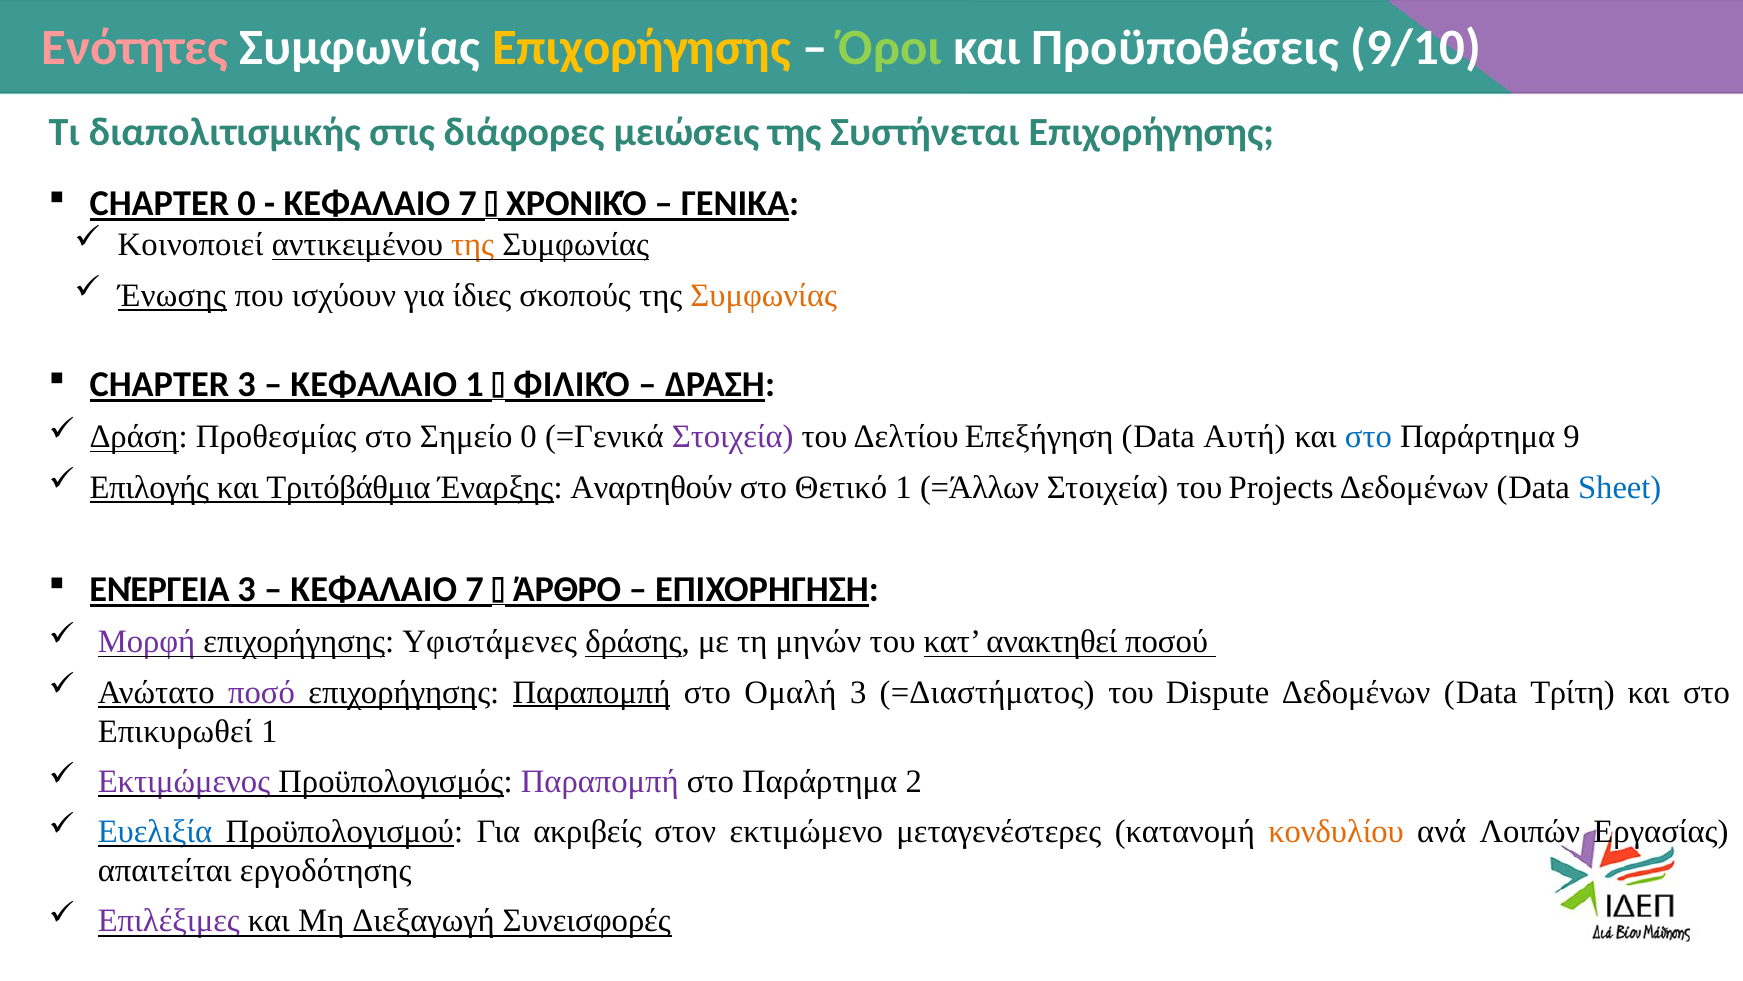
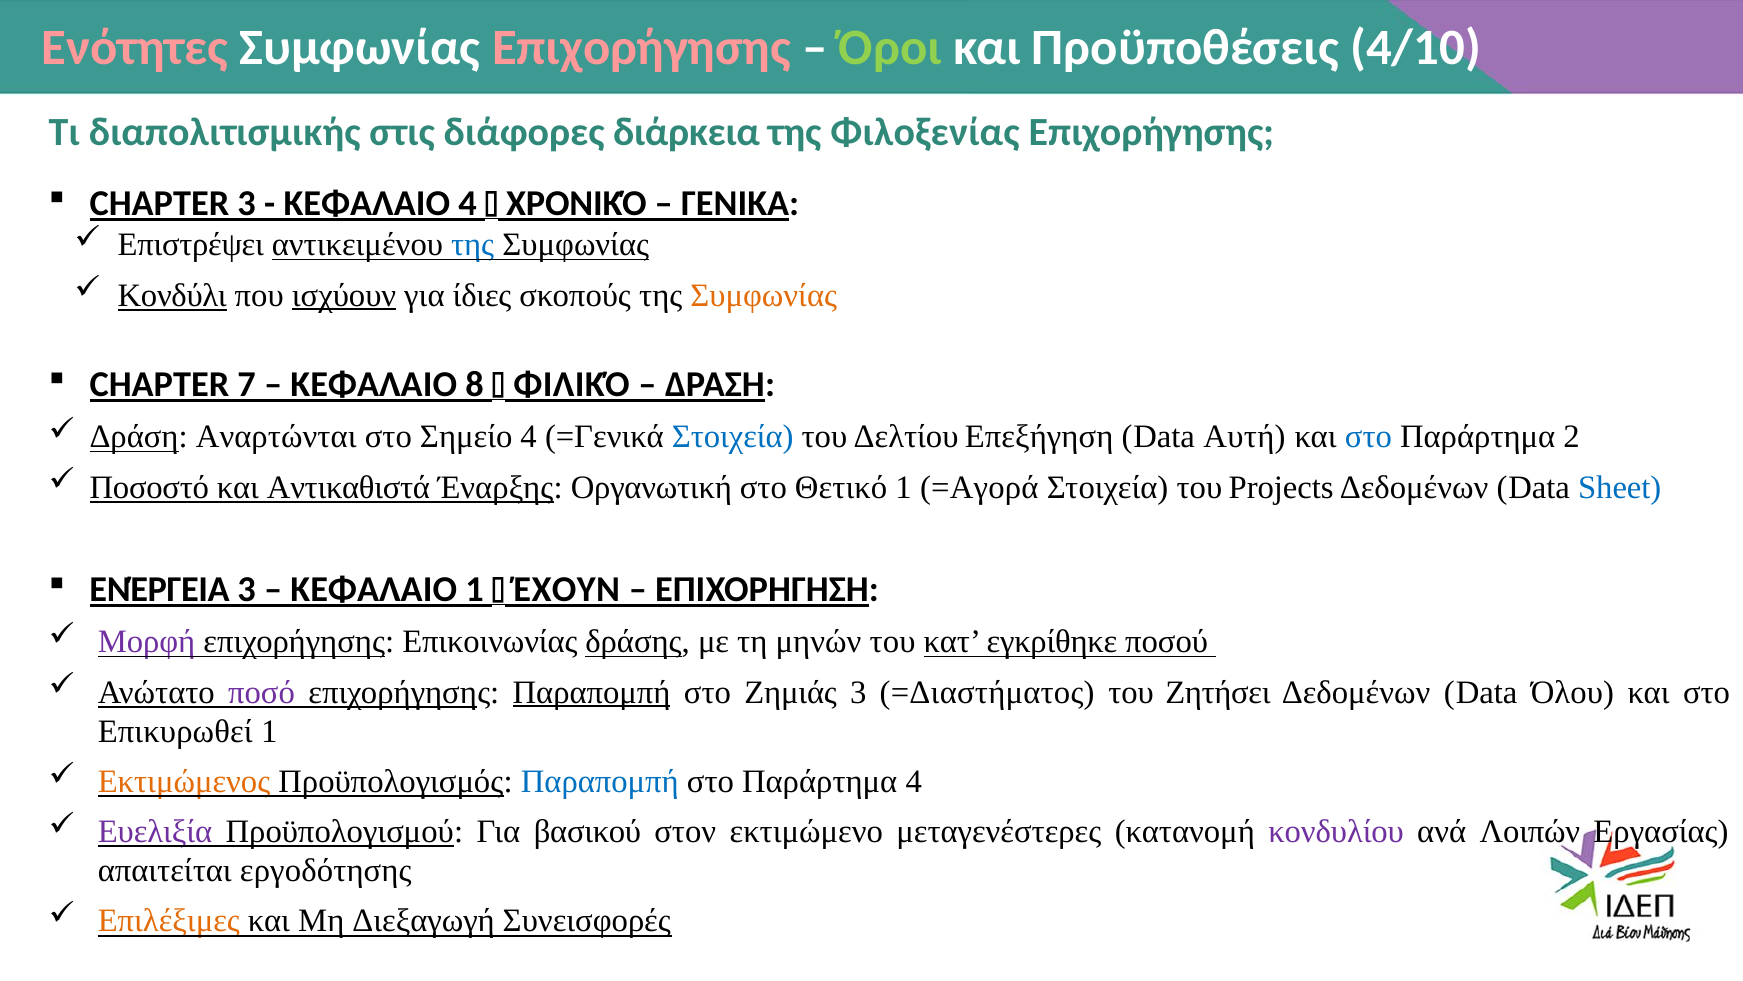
Επιχορήγησης colour: yellow -> pink (642, 48)
9/10: 9/10 -> 4/10 (1416, 48)
μειώσεις: μειώσεις -> διάρκεια (686, 132)
Συστήνεται: Συστήνεται -> Φιλοξενίας (925, 132)
CHAPTER 0: 0 -> 3 (247, 204)
7: 7 -> 4 (468, 204)
Κοινοποιεί: Κοινοποιεί -> Επιστρέψει (191, 245)
της colour: orange -> blue (473, 245)
Ένωσης: Ένωσης -> Κονδύλι (172, 295)
ισχύουν underline: none -> present (344, 295)
CHAPTER 3: 3 -> 7 (247, 385)
ΚΕΦΑΛΑΙΟ 1: 1 -> 8 (475, 385)
Προθεσμίας: Προθεσμίας -> Αναρτώνται (276, 437)
Σημείο 0: 0 -> 4 (529, 437)
Στοιχεία colour: purple -> blue (733, 437)
9: 9 -> 2 (1572, 437)
Επιλογής: Επιλογής -> Ποσοστό (149, 487)
Τριτόβάθμια: Τριτόβάθμια -> Αντικαθιστά (348, 487)
Αναρτηθούν: Αναρτηθούν -> Οργανωτική (651, 487)
=Άλλων: =Άλλων -> =Αγορά (979, 487)
7: 7 -> 1 (475, 590)
ΆΡΘΡΟ: ΆΡΘΡΟ -> ΈΧΟΥΝ (567, 590)
Υφιστάμενες: Υφιστάμενες -> Επικοινωνίας (490, 642)
ανακτηθεί: ανακτηθεί -> εγκρίθηκε (1052, 642)
Ομαλή: Ομαλή -> Ζημιάς (791, 692)
Dispute: Dispute -> Ζητήσει (1218, 692)
Τρίτη: Τρίτη -> Όλου (1572, 692)
Εκτιμώμενος colour: purple -> orange (184, 781)
Παραπομπή colour: purple -> blue (600, 781)
Παράρτημα 2: 2 -> 4 (914, 781)
Ευελιξία colour: blue -> purple (155, 831)
ακριβείς: ακριβείς -> βασικού (588, 831)
κονδυλίου colour: orange -> purple (1336, 831)
Επιλέξιμες colour: purple -> orange (169, 921)
